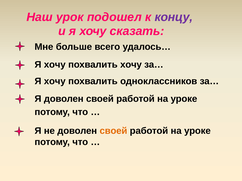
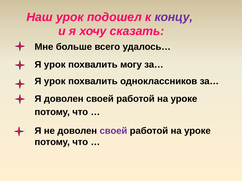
хочу: хочу -> урок (55, 65)
похвалить хочу: хочу -> могу (131, 65)
хочу: хочу -> урок (55, 81)
своей colour: orange -> purple (113, 131)
